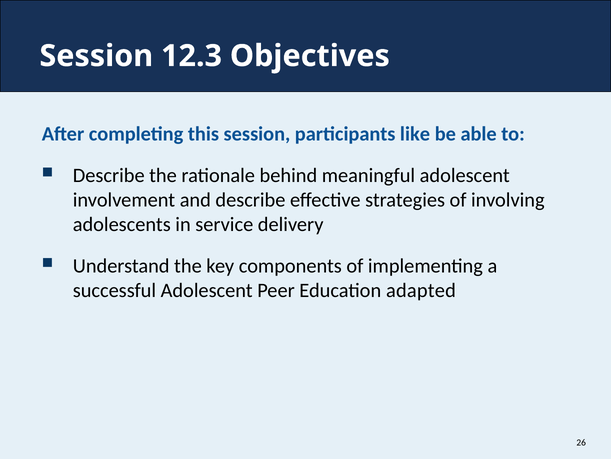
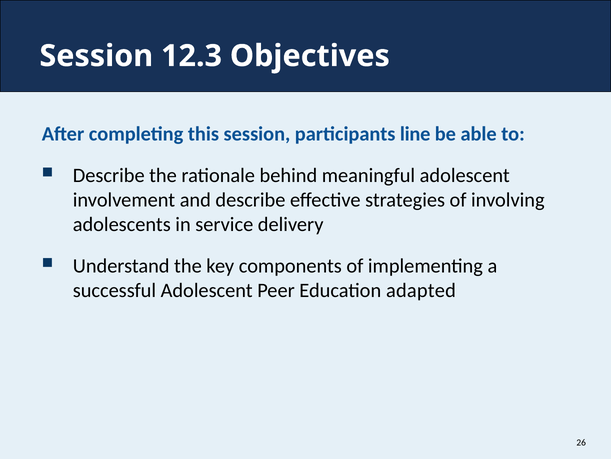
like: like -> line (415, 134)
